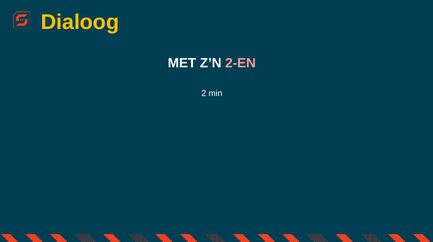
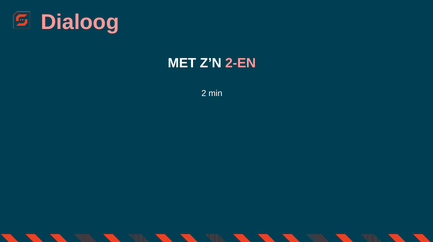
Dialoog colour: yellow -> pink (80, 22)
